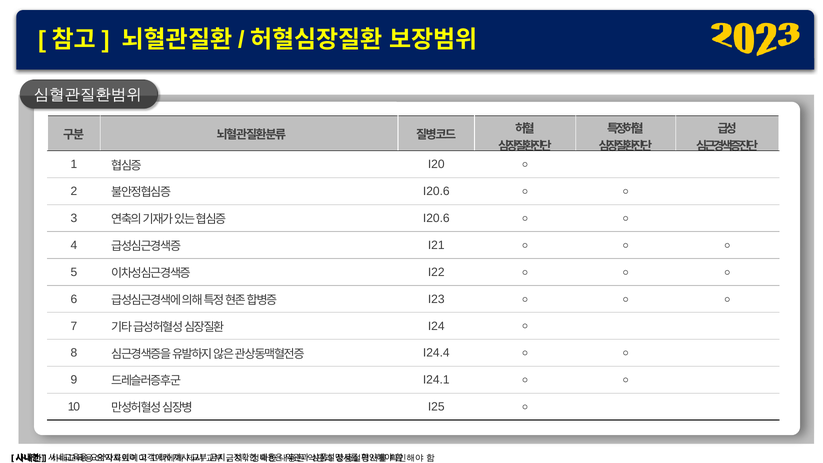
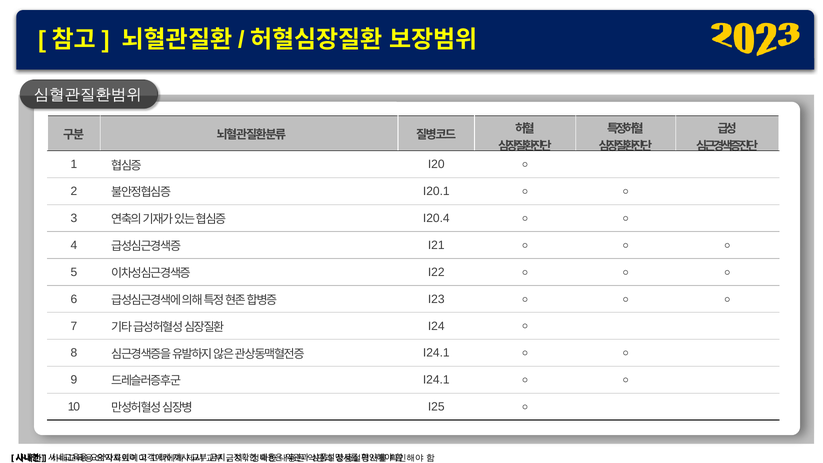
I20.6: I20.6 -> I20.1 (436, 191)
I20.6: I20.6 -> I20.4 (436, 218)
I24.4: I24.4 -> I24.1 (436, 353)
